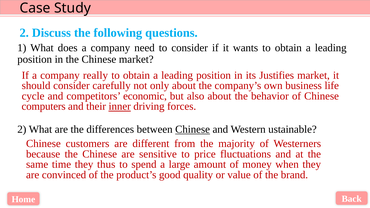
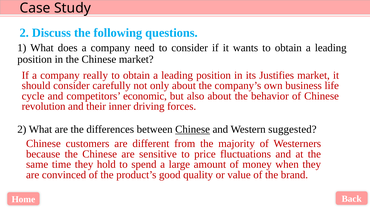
computers: computers -> revolution (44, 106)
inner underline: present -> none (120, 106)
ustainable: ustainable -> suggested (292, 129)
thus: thus -> hold (106, 164)
